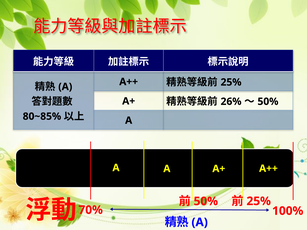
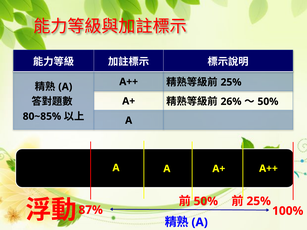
70%: 70% -> 87% (91, 210)
